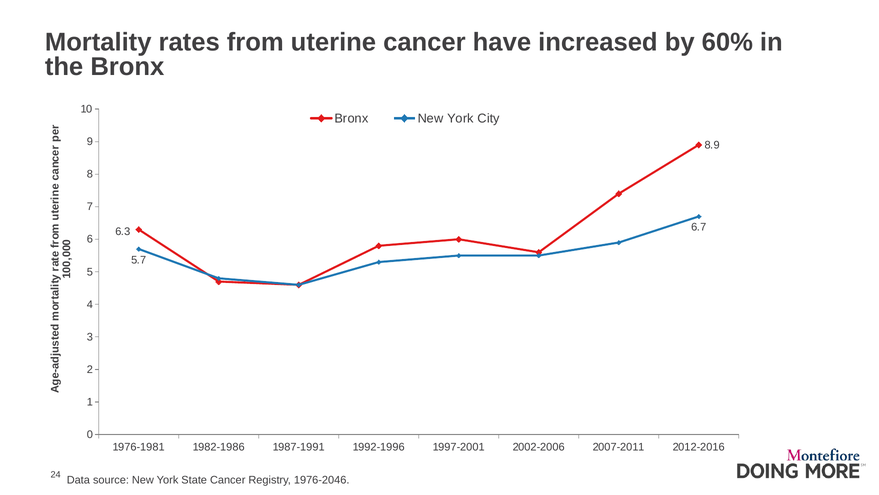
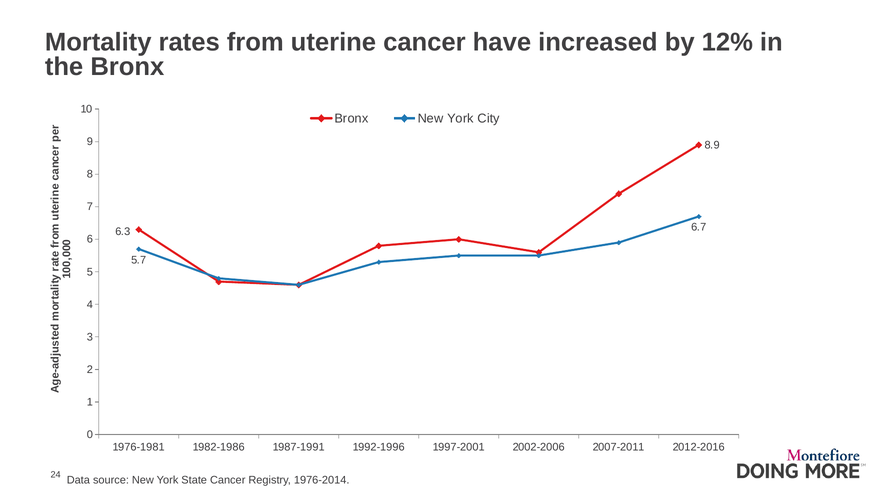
60%: 60% -> 12% (727, 42)
1976-2046: 1976-2046 -> 1976-2014 (322, 480)
